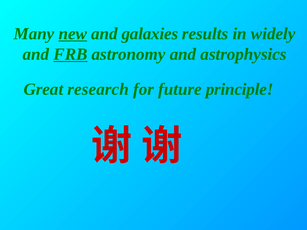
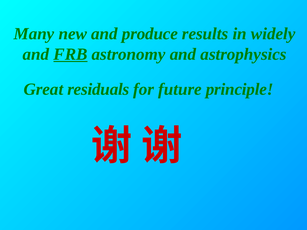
new underline: present -> none (73, 34)
galaxies: galaxies -> produce (150, 34)
research: research -> residuals (98, 89)
